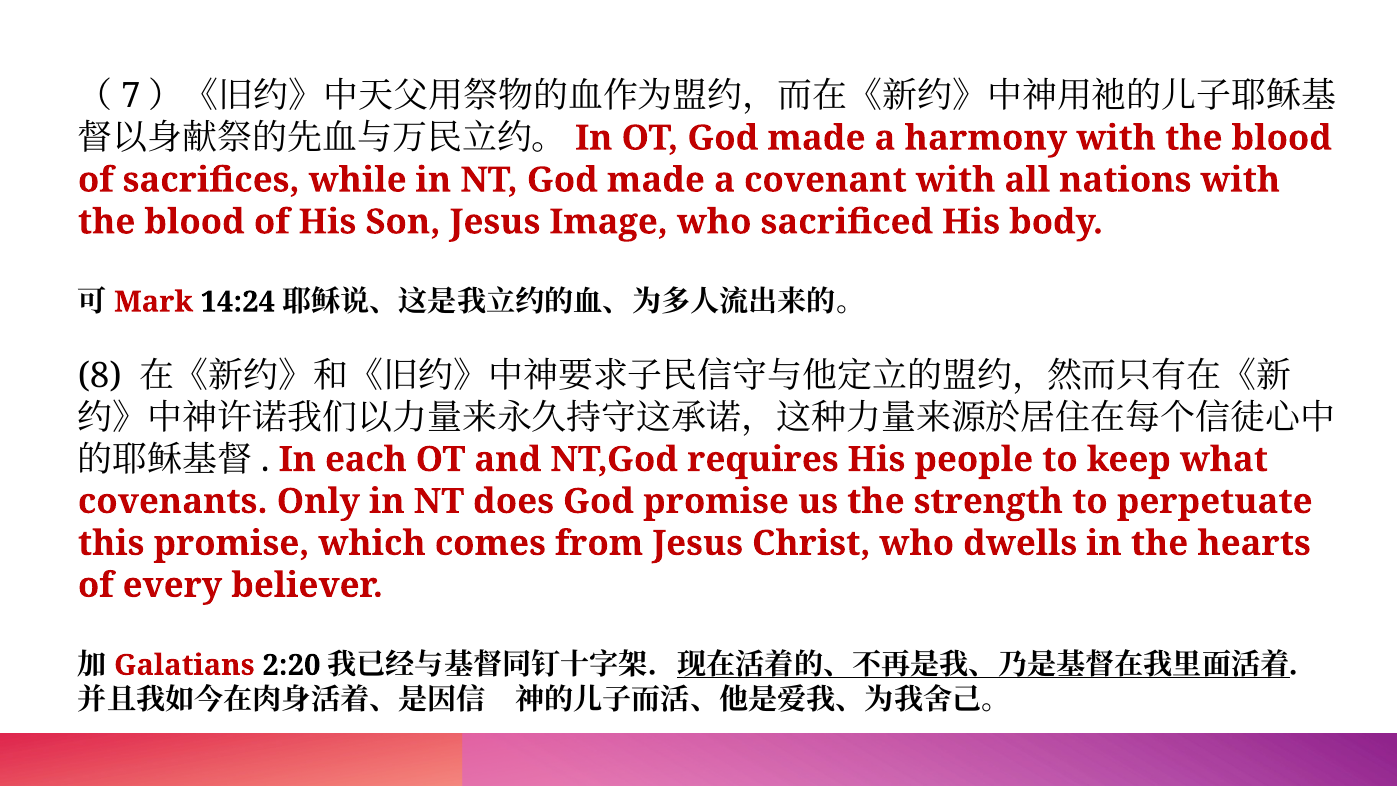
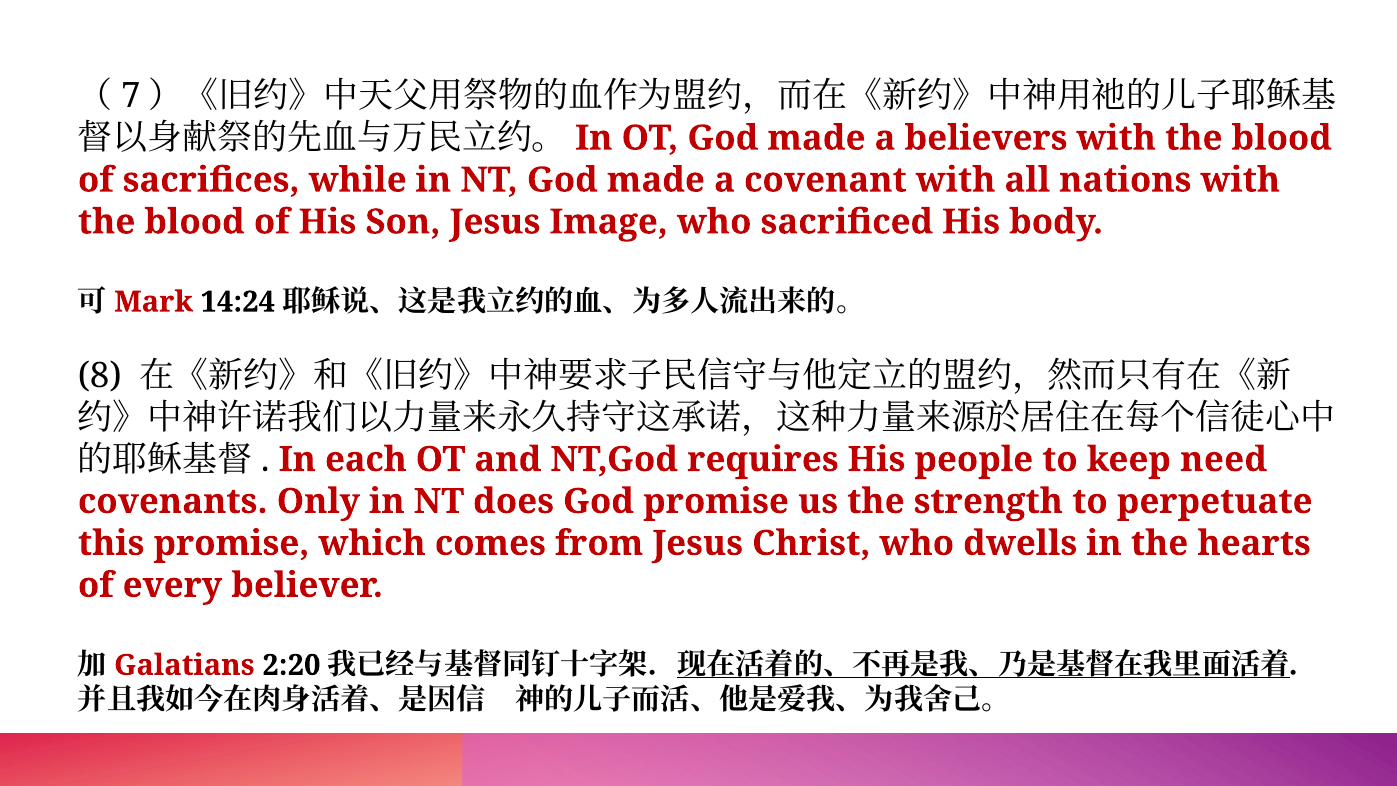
harmony: harmony -> believers (986, 138)
what: what -> need (1224, 459)
